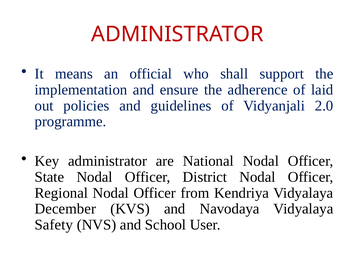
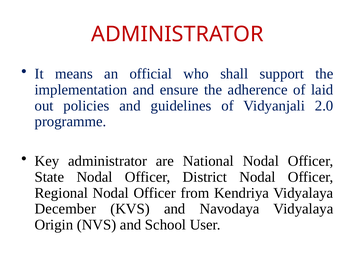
Safety: Safety -> Origin (54, 225)
